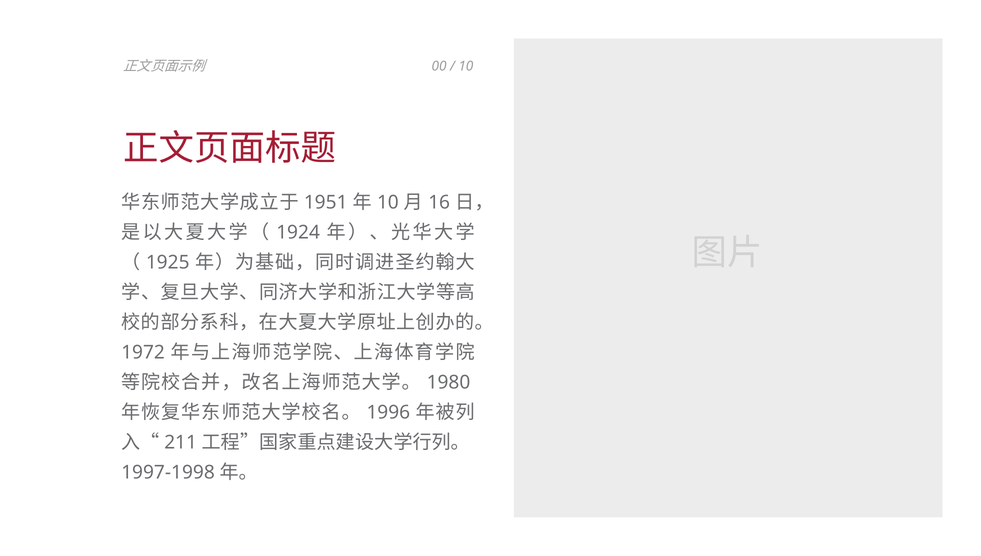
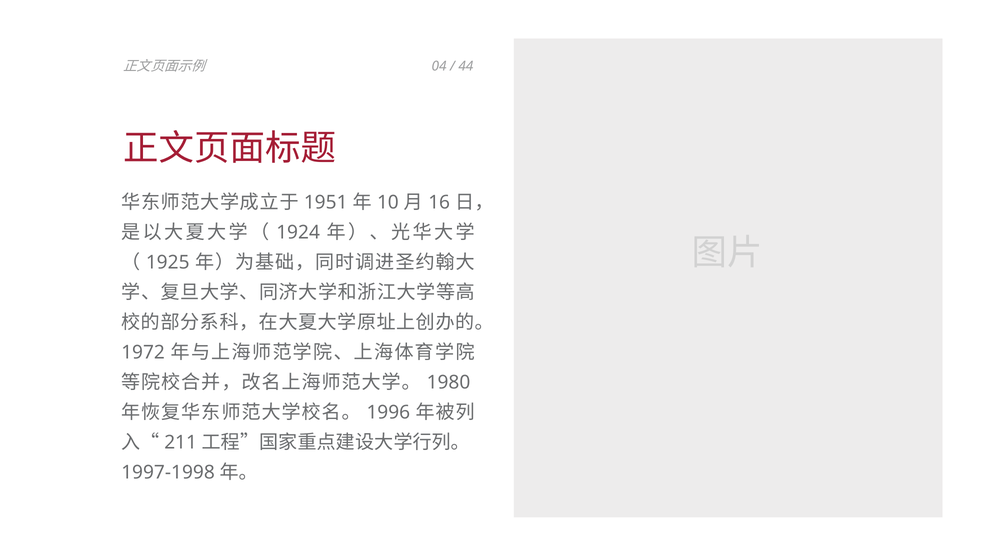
00: 00 -> 04 (439, 66)
10: 10 -> 44 (466, 66)
